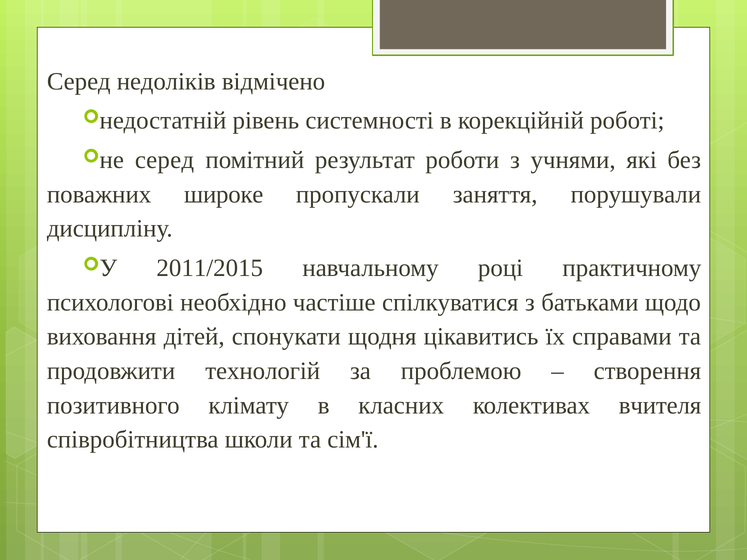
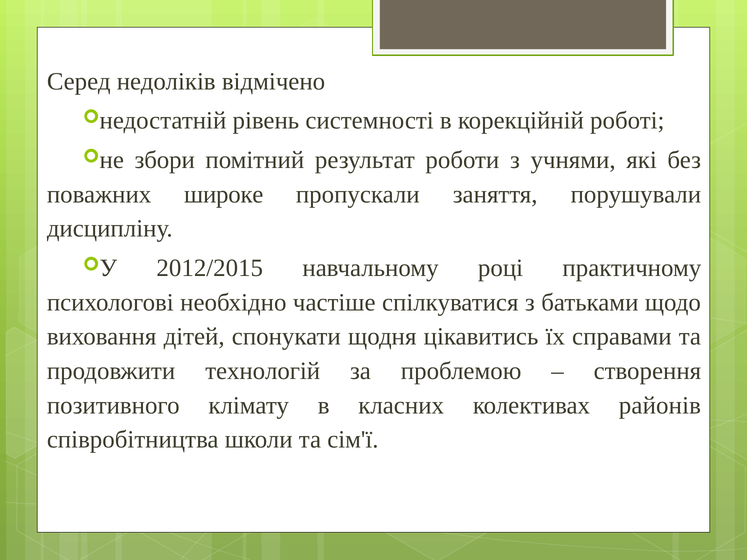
серед: серед -> збори (165, 160)
2011/2015: 2011/2015 -> 2012/2015 (210, 268)
вчителя: вчителя -> районів (660, 406)
